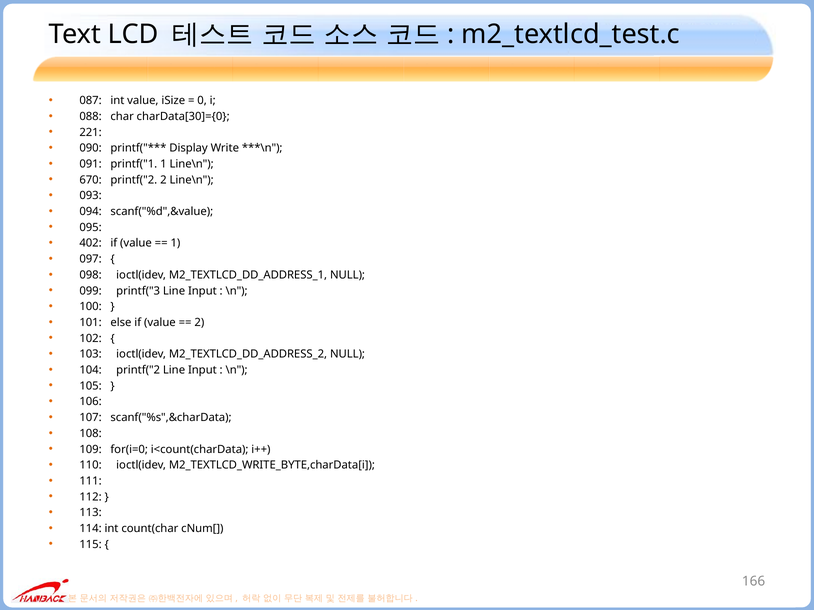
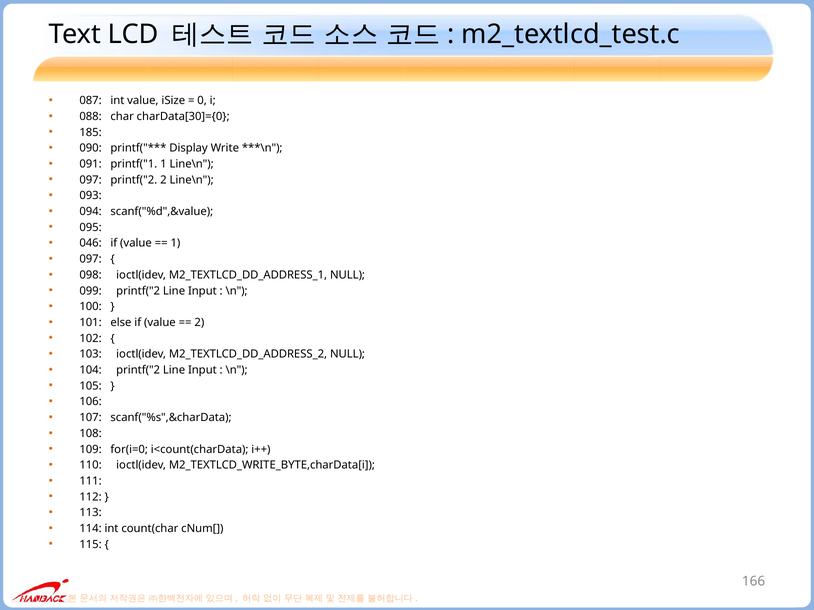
221: 221 -> 185 (91, 132)
670: 670 -> 097 (91, 180)
402: 402 -> 046 (91, 243)
099 printf("3: printf("3 -> printf("2 (138, 291)
